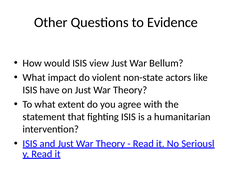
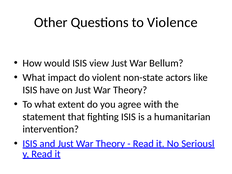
Evidence: Evidence -> Violence (172, 22)
